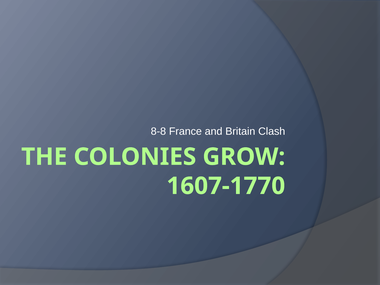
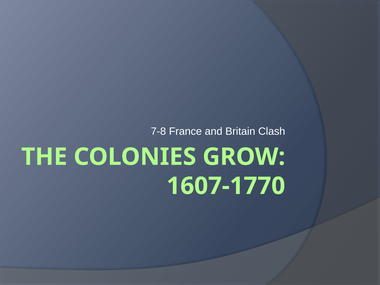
8-8: 8-8 -> 7-8 (158, 131)
